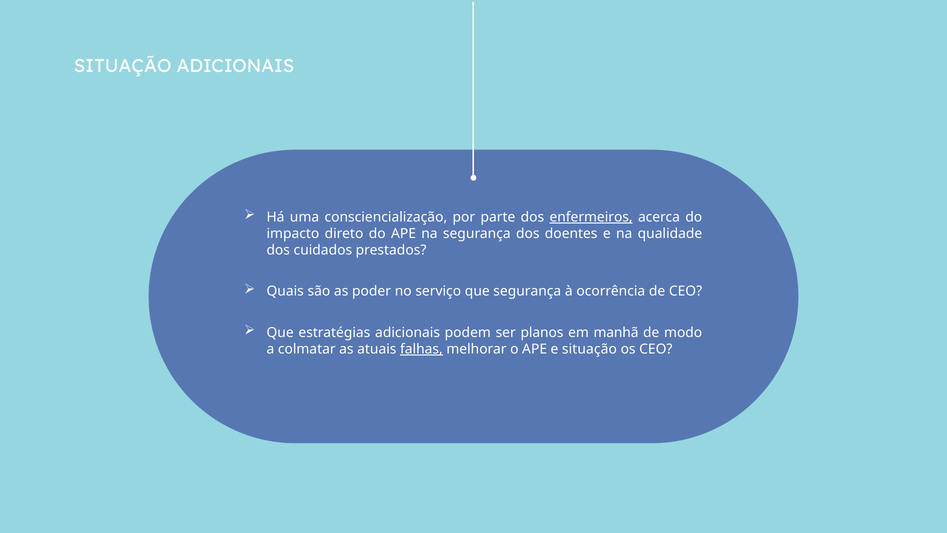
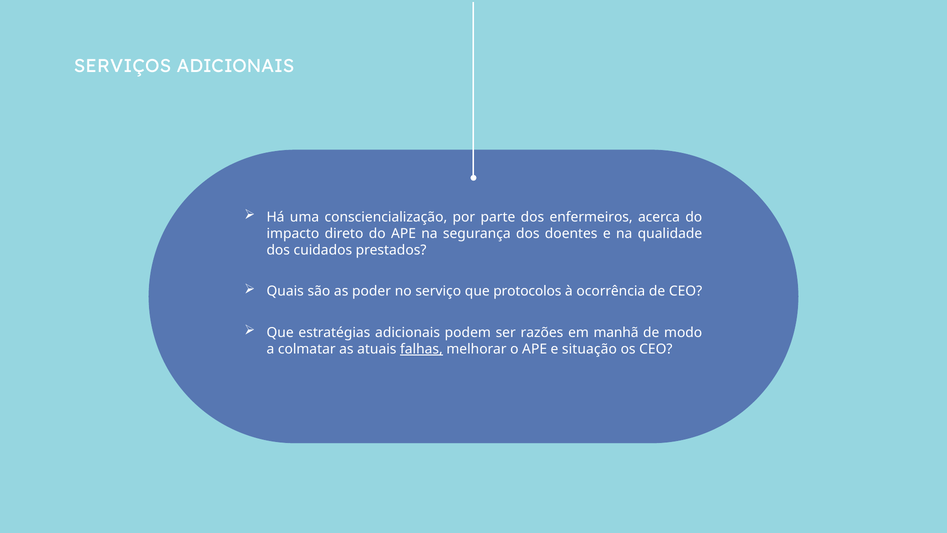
SITUAÇÃO: SITUAÇÃO -> SERVIÇOS (123, 66)
enfermeiros underline: present -> none (591, 217)
que segurança: segurança -> protocolos (527, 291)
planos: planos -> razões (542, 332)
